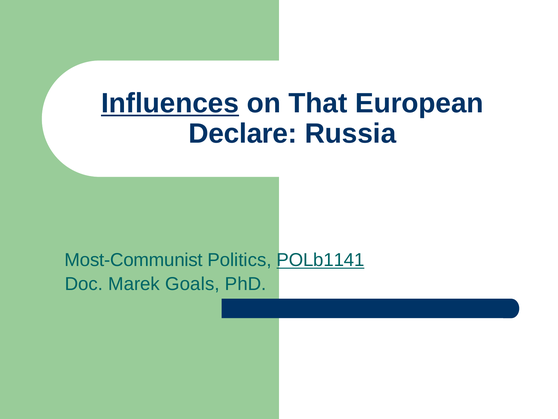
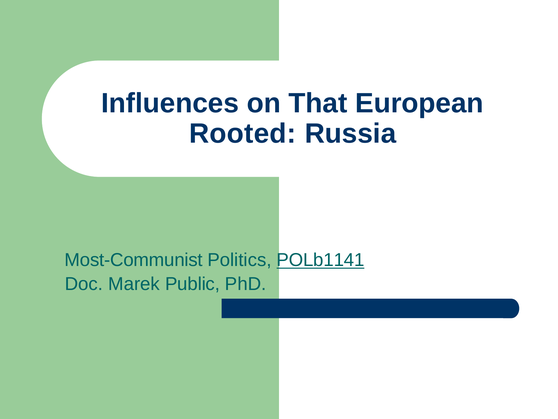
Influences underline: present -> none (170, 103)
Declare: Declare -> Rooted (243, 133)
Goals: Goals -> Public (193, 284)
